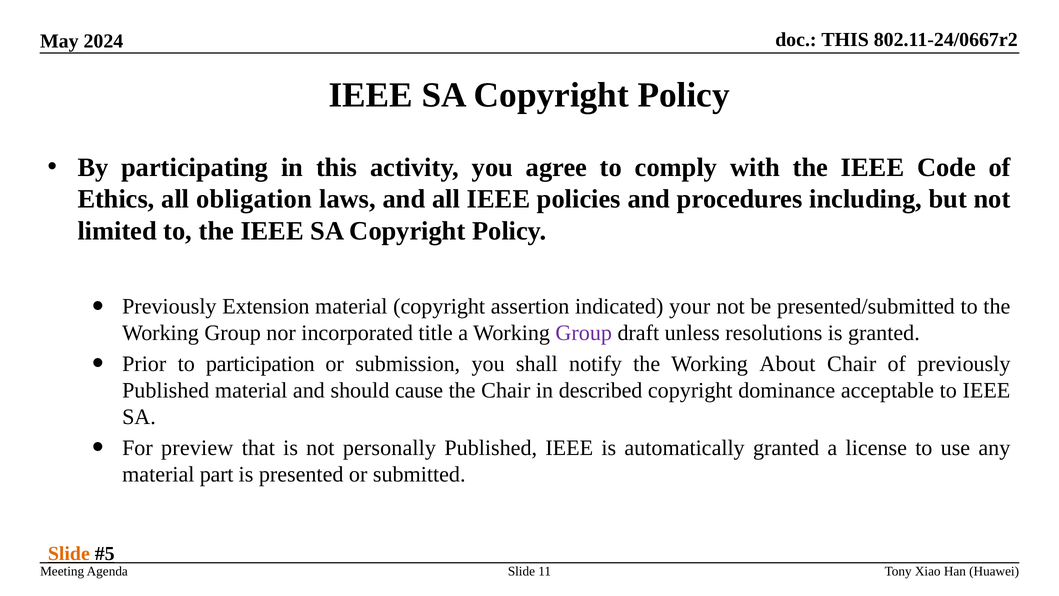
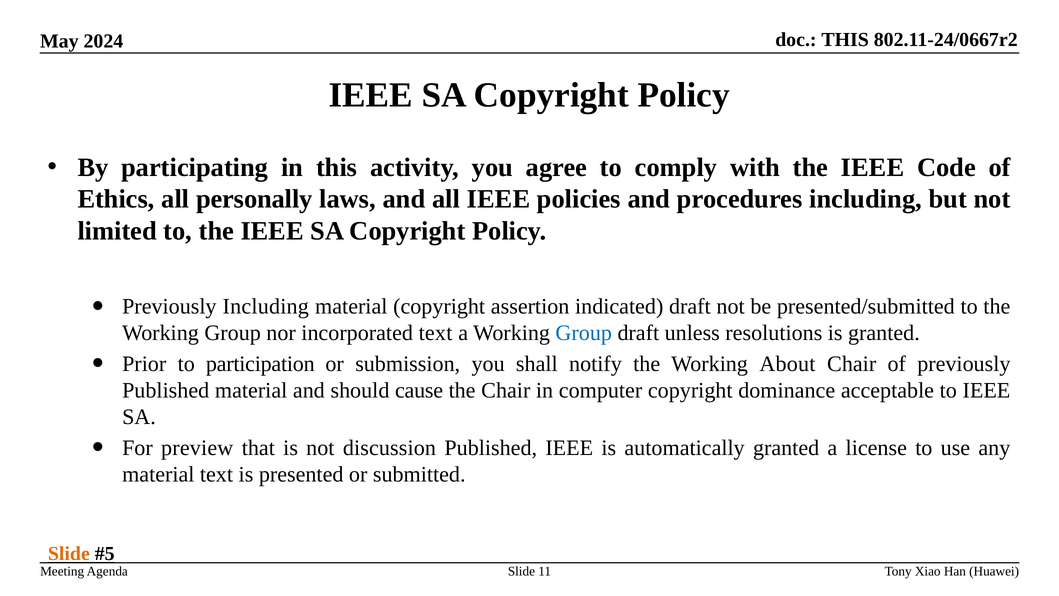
obligation: obligation -> personally (254, 199)
Previously Extension: Extension -> Including (266, 307)
indicated your: your -> draft (690, 307)
incorporated title: title -> text (436, 333)
Group colour: purple -> blue (584, 333)
described: described -> computer (601, 390)
personally: personally -> discussion (389, 448)
material part: part -> text (216, 474)
